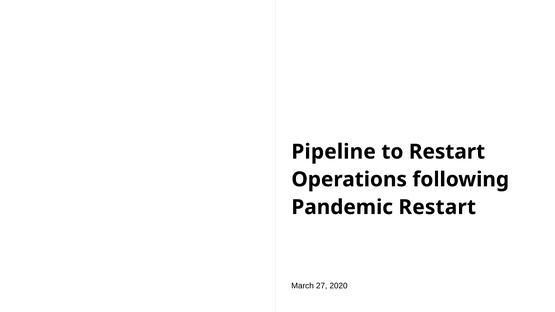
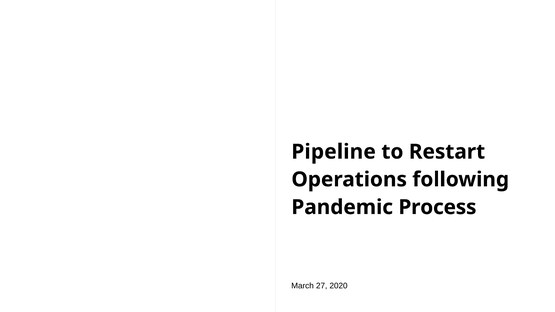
Pandemic Restart: Restart -> Process (437, 207)
